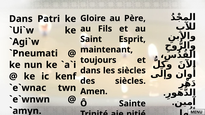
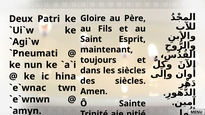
Dans: Dans -> Deux (21, 19)
kenf: kenf -> hina (66, 77)
